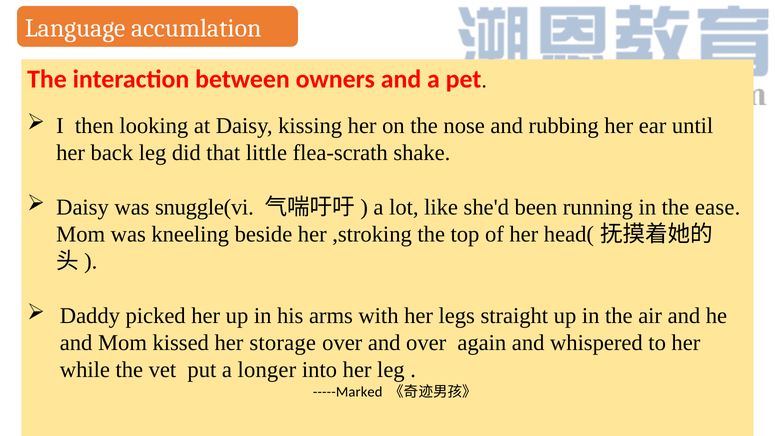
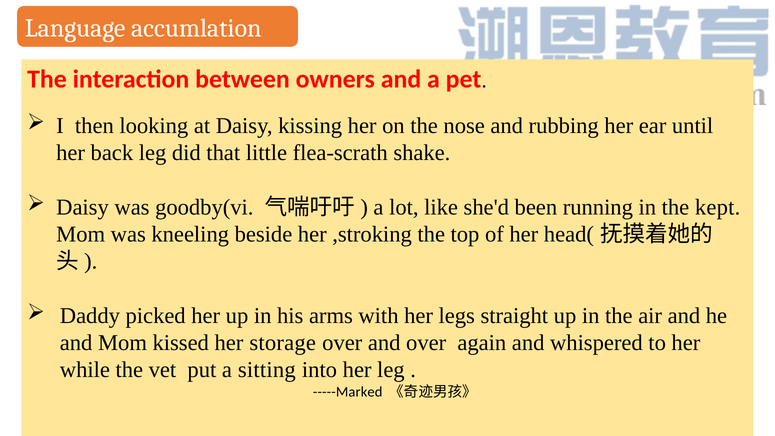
snuggle(vi: snuggle(vi -> goodby(vi (204, 207)
ease: ease -> kept (718, 207)
longer: longer -> sitting (267, 370)
